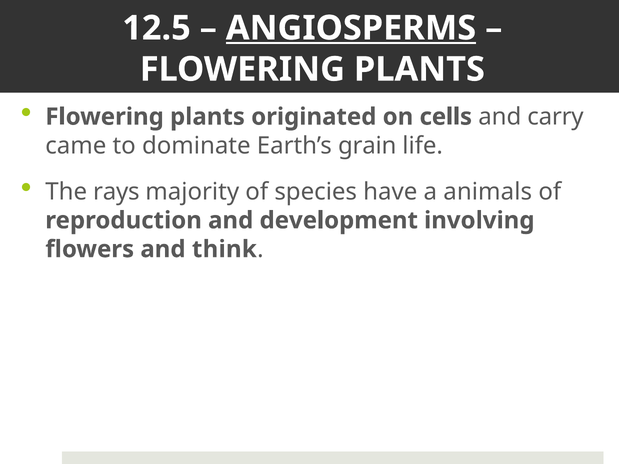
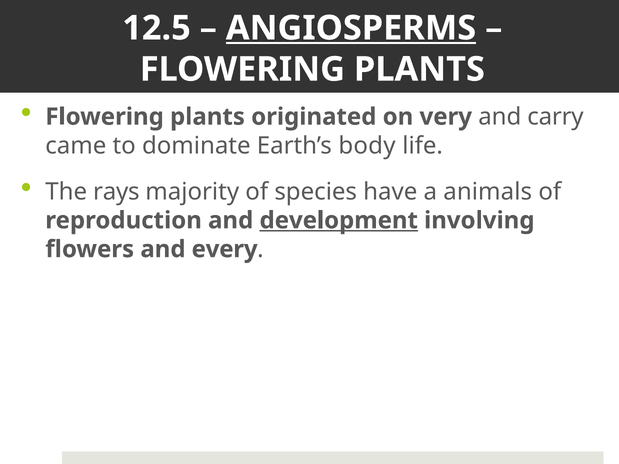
cells: cells -> very (446, 117)
grain: grain -> body (367, 146)
development underline: none -> present (339, 221)
think: think -> every (225, 249)
